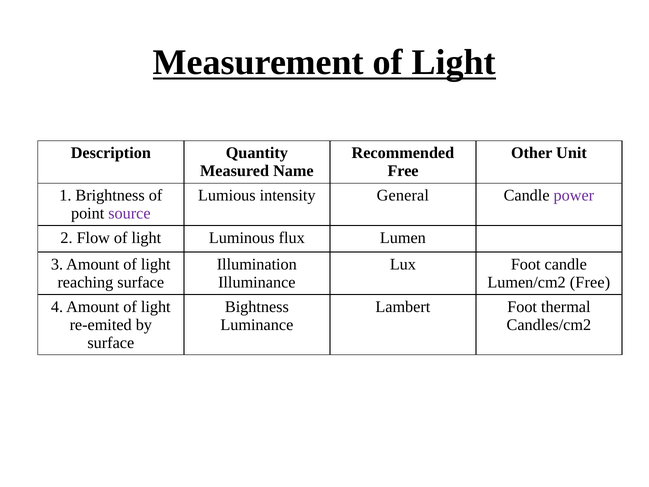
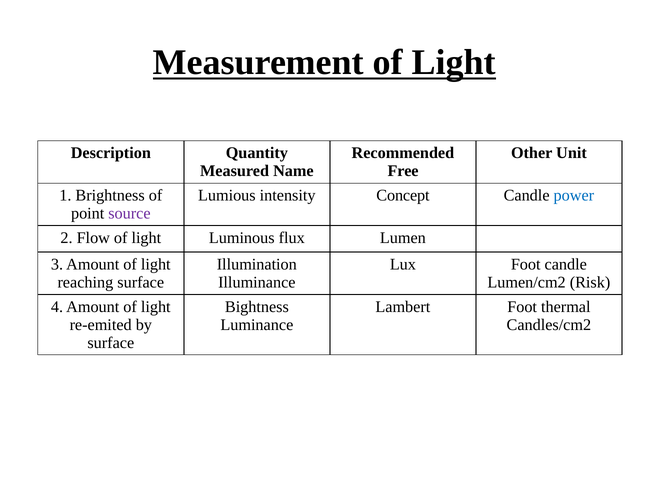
General: General -> Concept (403, 195)
power colour: purple -> blue (574, 195)
Lumen/cm2 Free: Free -> Risk (590, 282)
